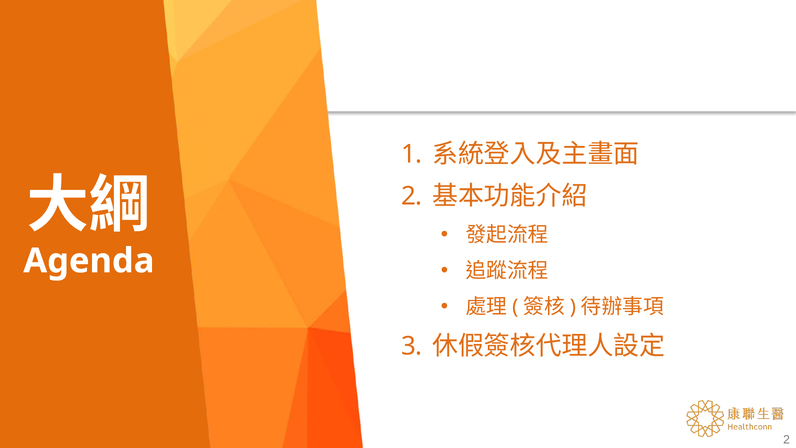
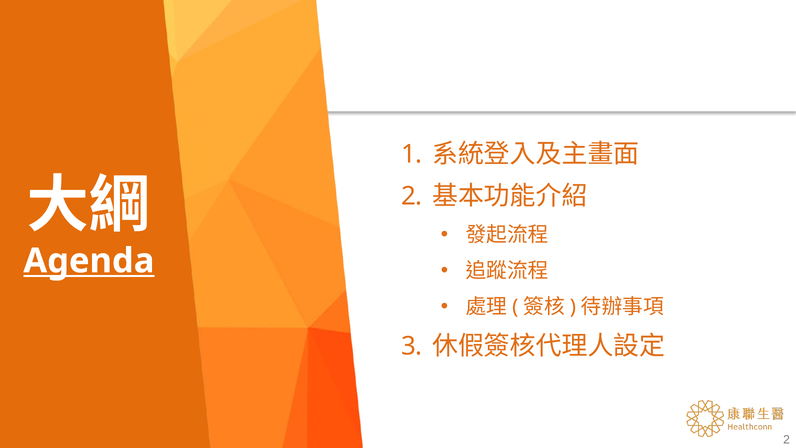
Agenda underline: none -> present (89, 261)
